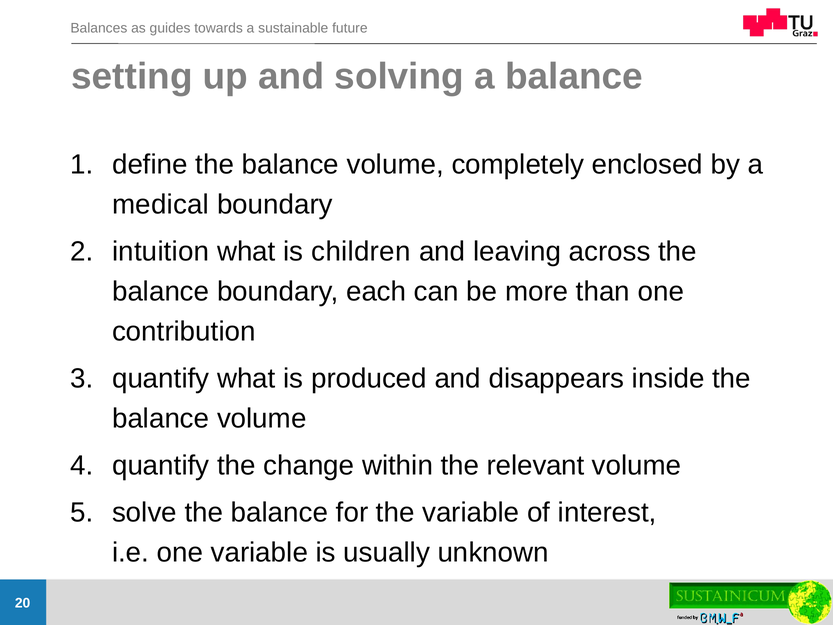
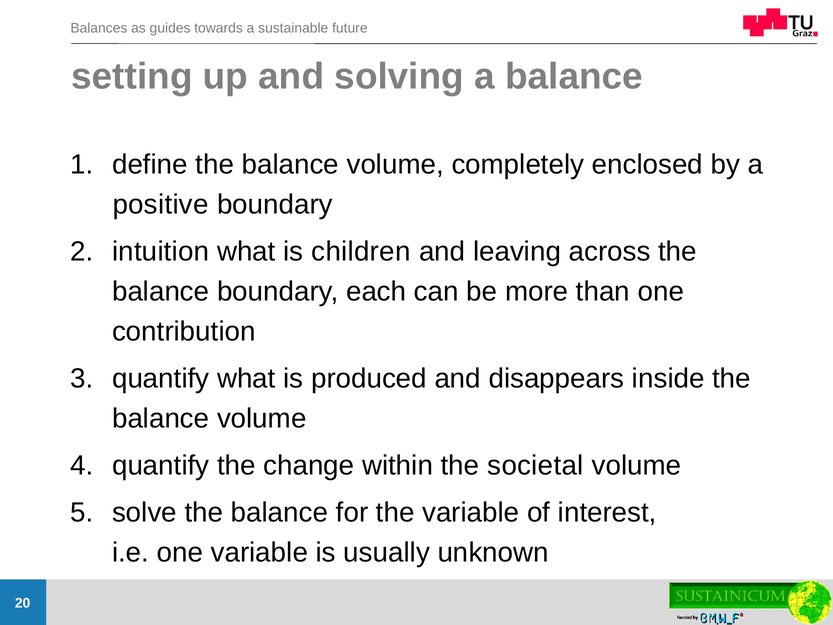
medical: medical -> positive (161, 205)
relevant: relevant -> societal (535, 465)
